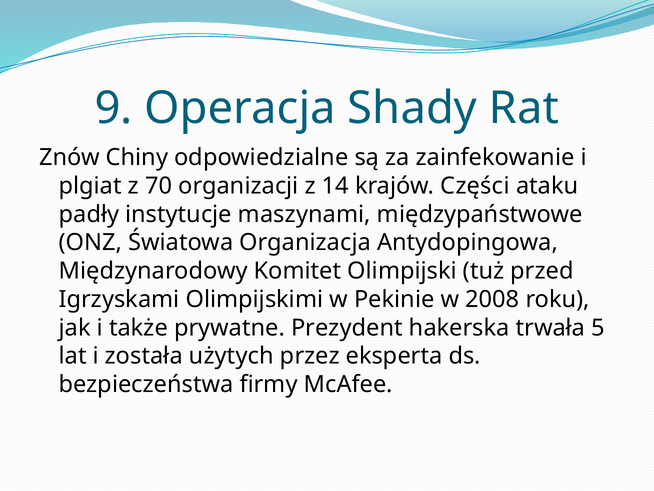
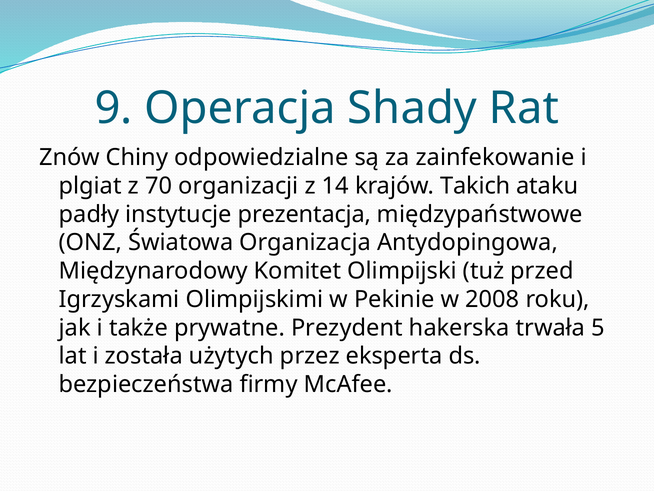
Części: Części -> Takich (475, 186)
maszynami: maszynami -> prezentacja (305, 214)
